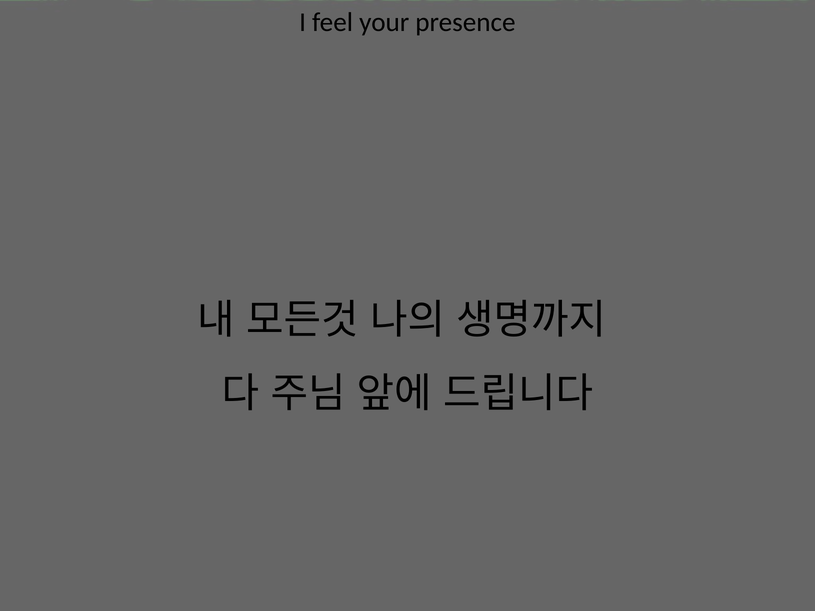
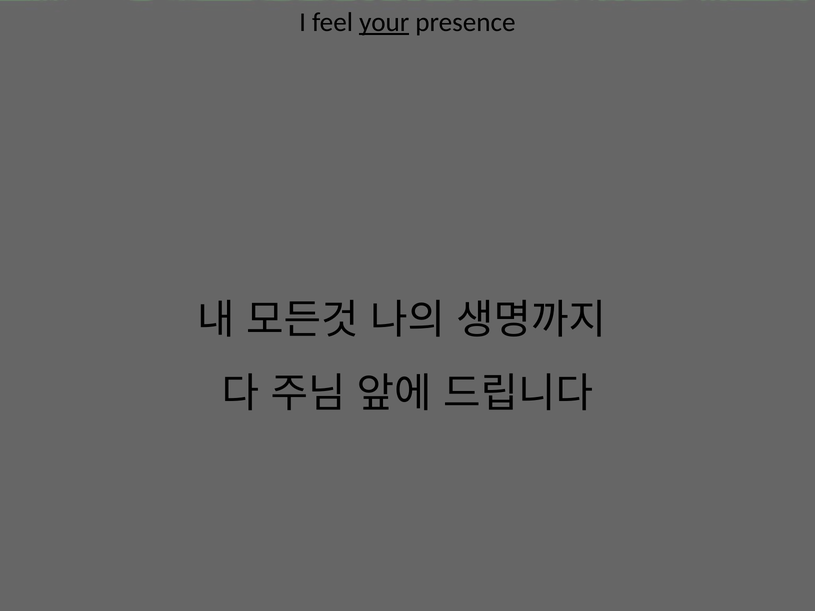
your underline: none -> present (384, 22)
